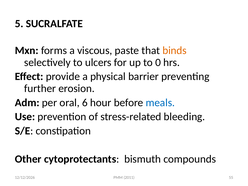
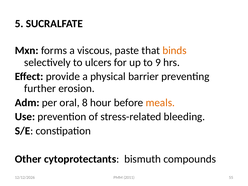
0: 0 -> 9 (158, 62)
6: 6 -> 8 (85, 103)
meals colour: blue -> orange (160, 103)
